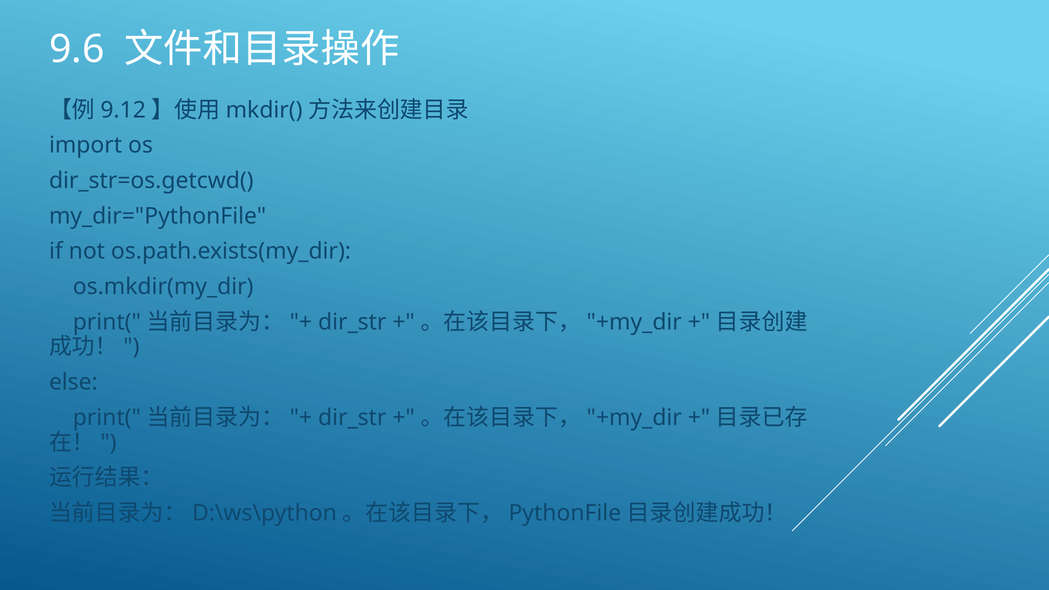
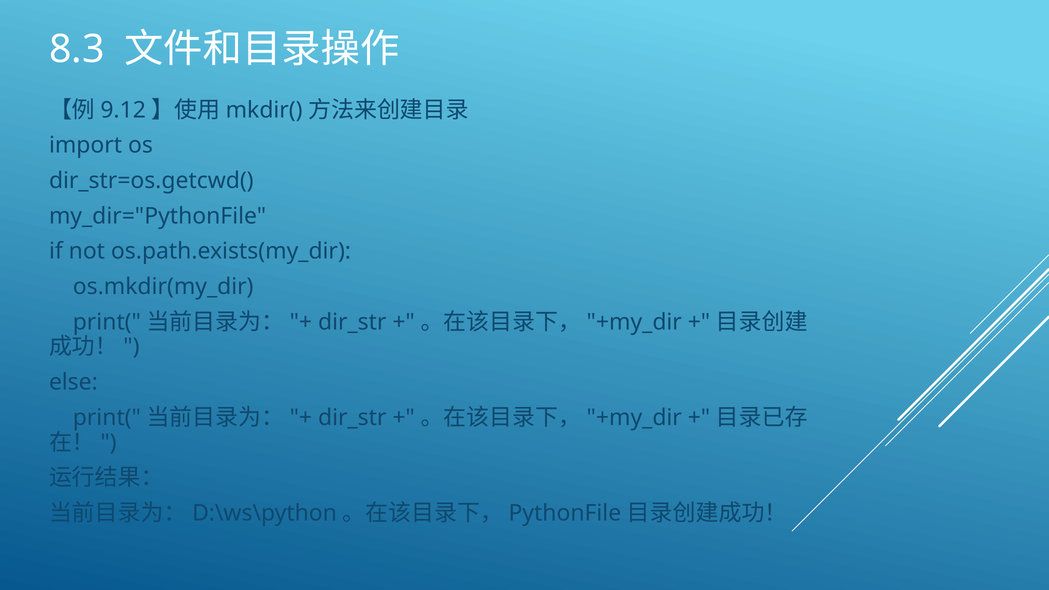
9.6: 9.6 -> 8.3 (77, 49)
